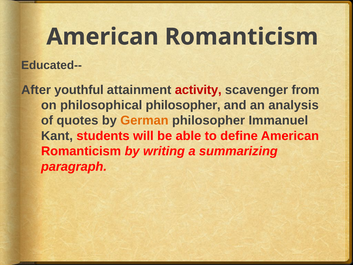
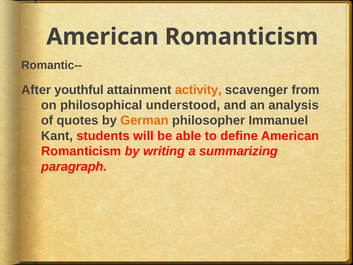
Educated--: Educated-- -> Romantic-- (52, 65)
activity colour: red -> orange (198, 90)
philosophical philosopher: philosopher -> understood (183, 105)
